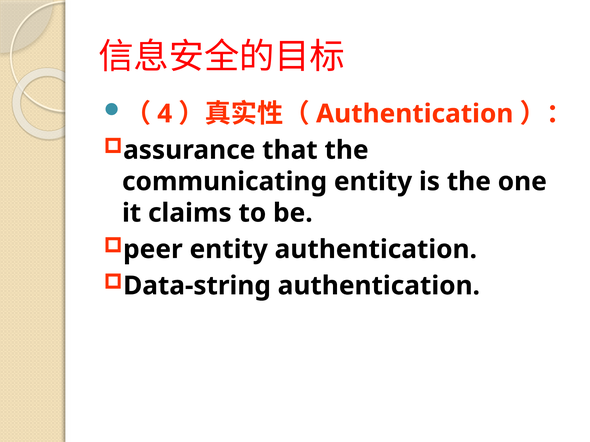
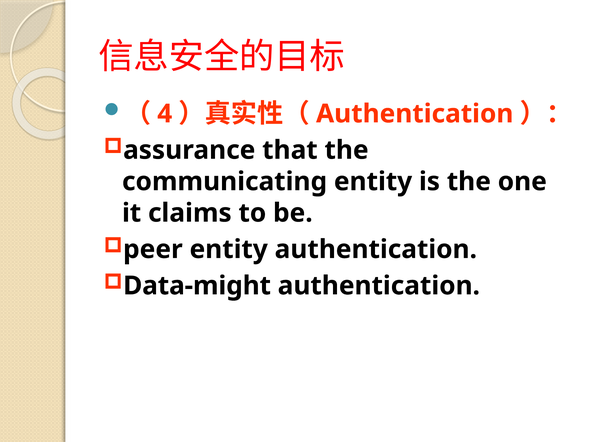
Data-string: Data-string -> Data-might (197, 286)
